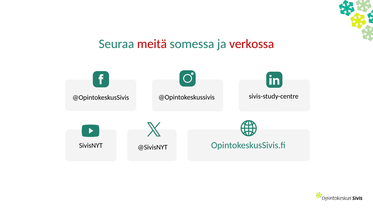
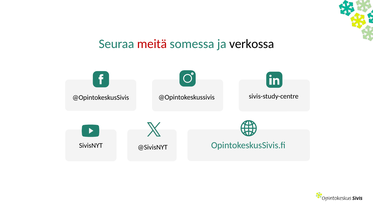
verkossa colour: red -> black (252, 44)
